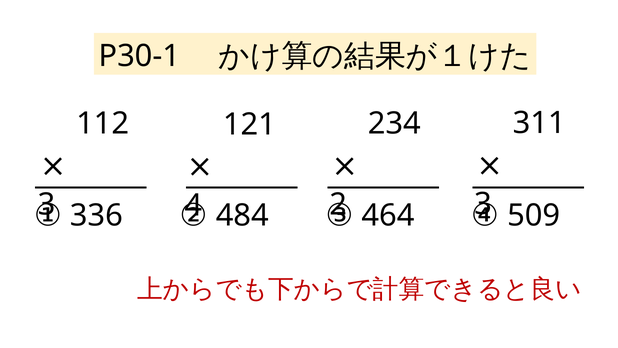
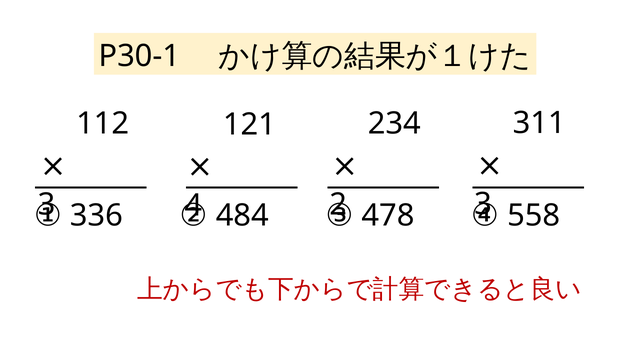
464: 464 -> 478 (388, 215)
509: 509 -> 558 (534, 215)
